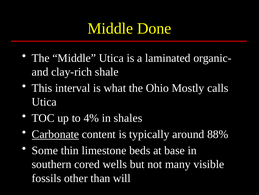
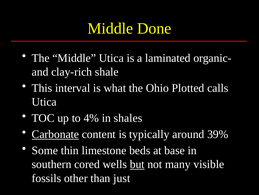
Mostly: Mostly -> Plotted (188, 88)
88%: 88% -> 39% (218, 134)
but underline: none -> present (137, 164)
will: will -> just (122, 178)
